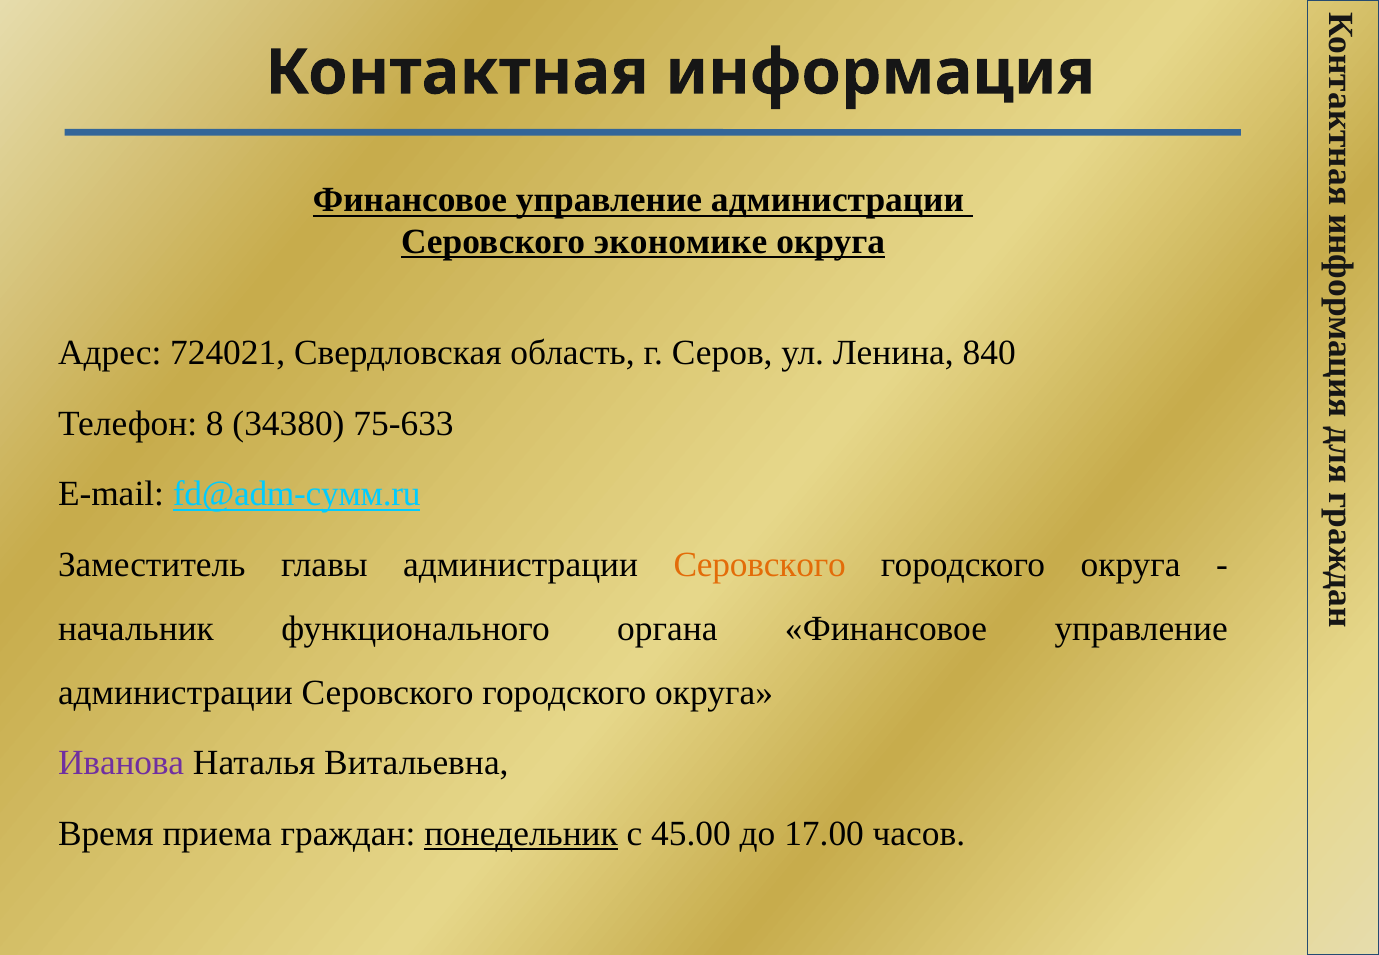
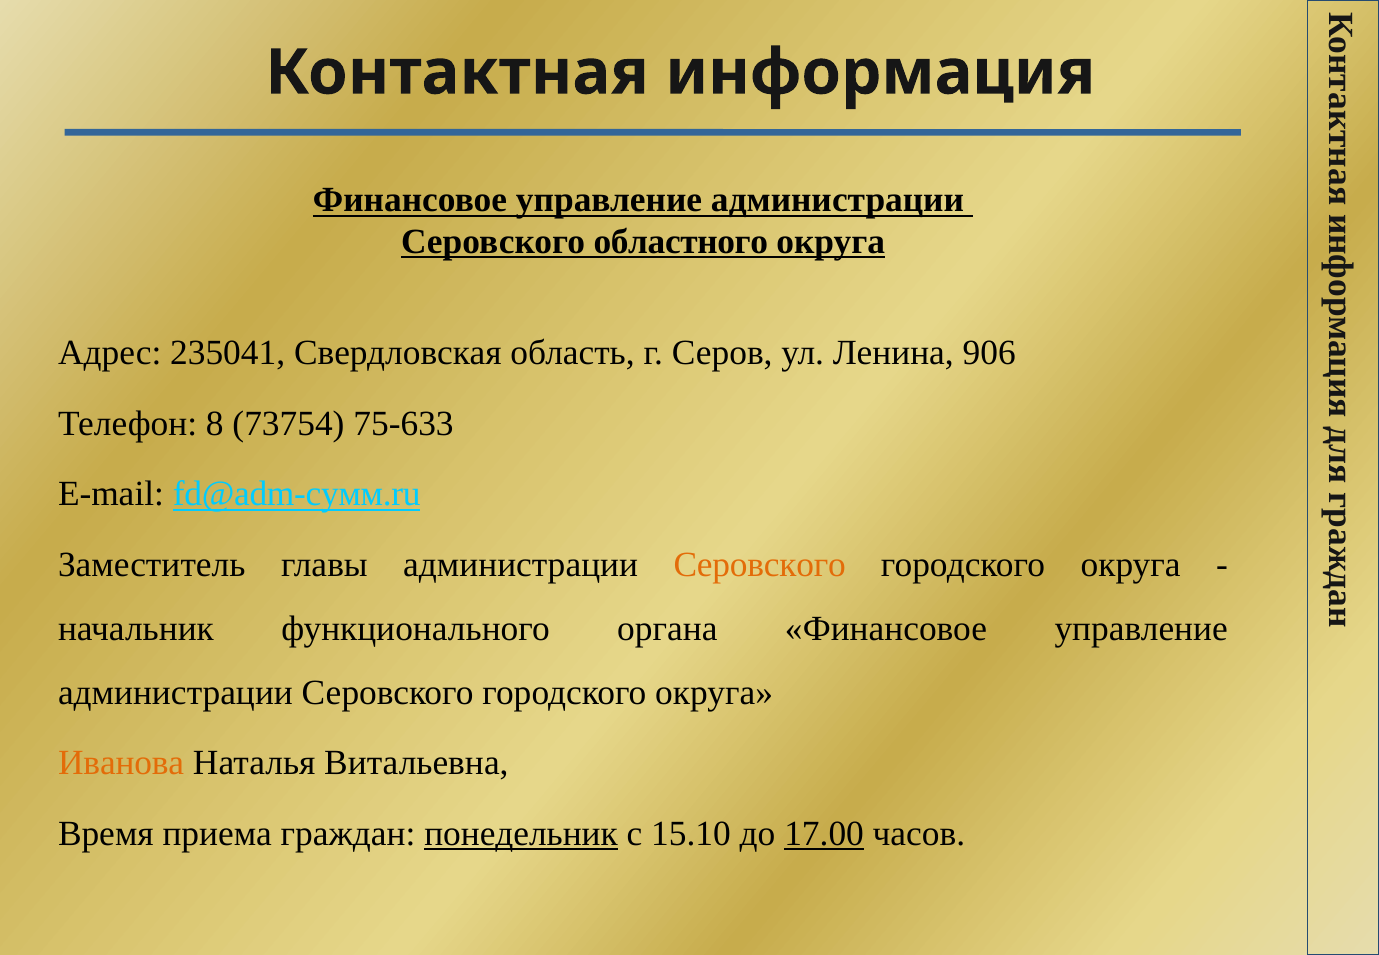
экономике: экономике -> областного (681, 241)
724021: 724021 -> 235041 (228, 353)
840: 840 -> 906 (989, 353)
34380: 34380 -> 73754 (288, 423)
Иванова colour: purple -> orange (121, 763)
45.00: 45.00 -> 15.10 (691, 834)
17.00 underline: none -> present (824, 834)
